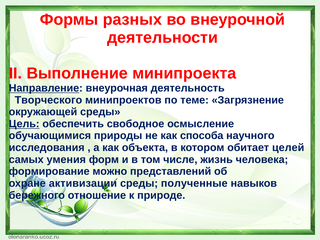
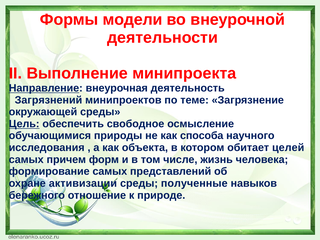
разных: разных -> модели (133, 20)
Творческого: Творческого -> Загрязнений (48, 100)
умения: умения -> причем (66, 160)
формирование можно: можно -> самых (110, 171)
